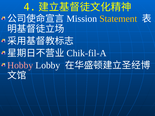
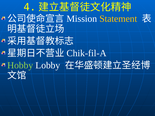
Hobby colour: pink -> light green (20, 65)
